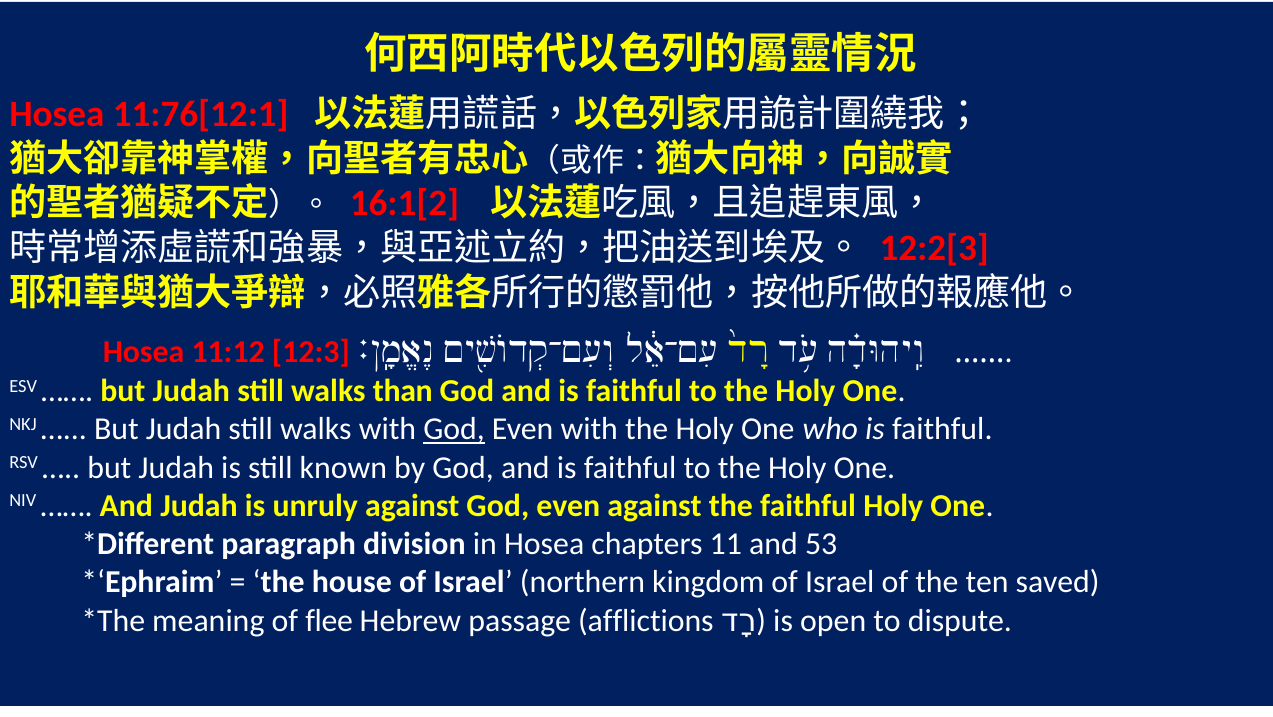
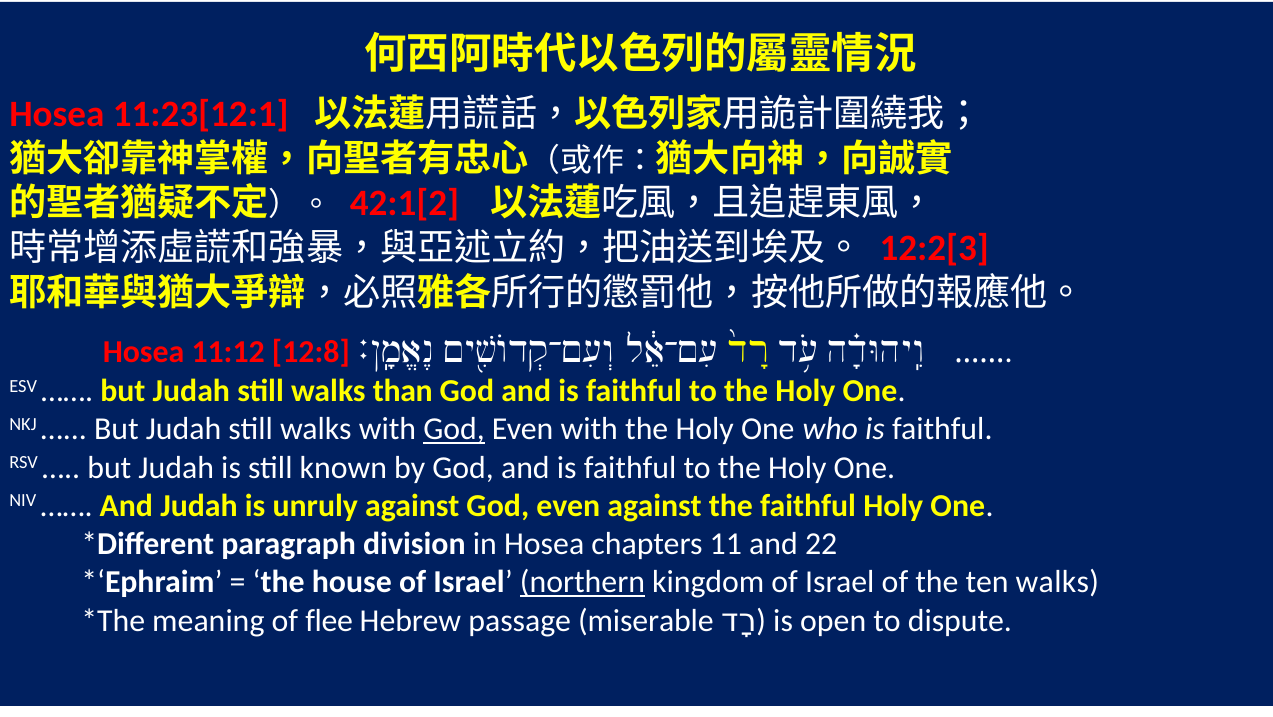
11:76[12:1: 11:76[12:1 -> 11:23[12:1 (201, 114)
16:1[2: 16:1[2 -> 42:1[2 (405, 203)
12:3: 12:3 -> 12:8 (311, 352)
53: 53 -> 22 (821, 544)
northern underline: none -> present (582, 582)
ten saved: saved -> walks (1057, 582)
afflictions: afflictions -> miserable (646, 620)
